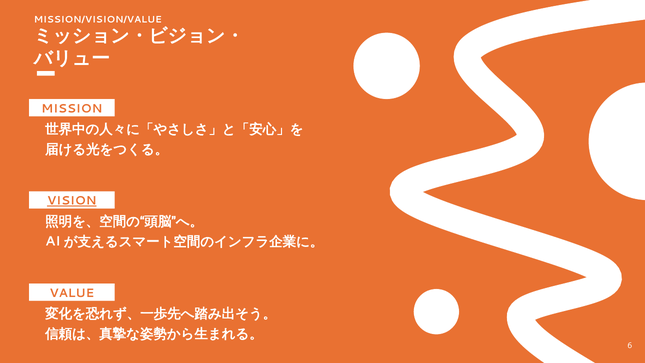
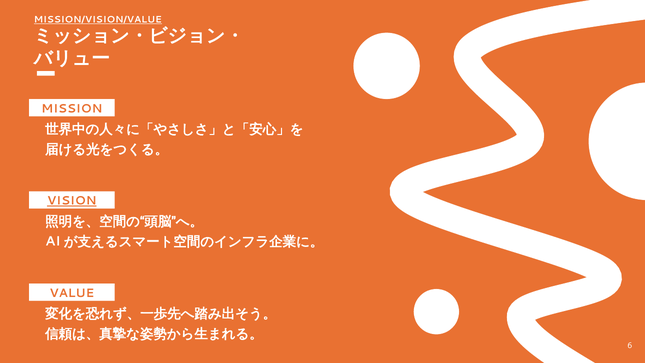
MISSION/VISION/VALUE underline: none -> present (98, 20)
